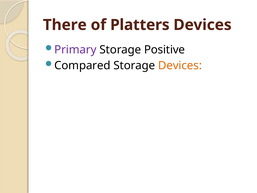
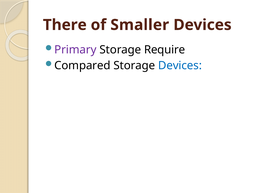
Platters: Platters -> Smaller (140, 25)
Positive: Positive -> Require (165, 50)
Devices colour: orange -> blue (180, 65)
